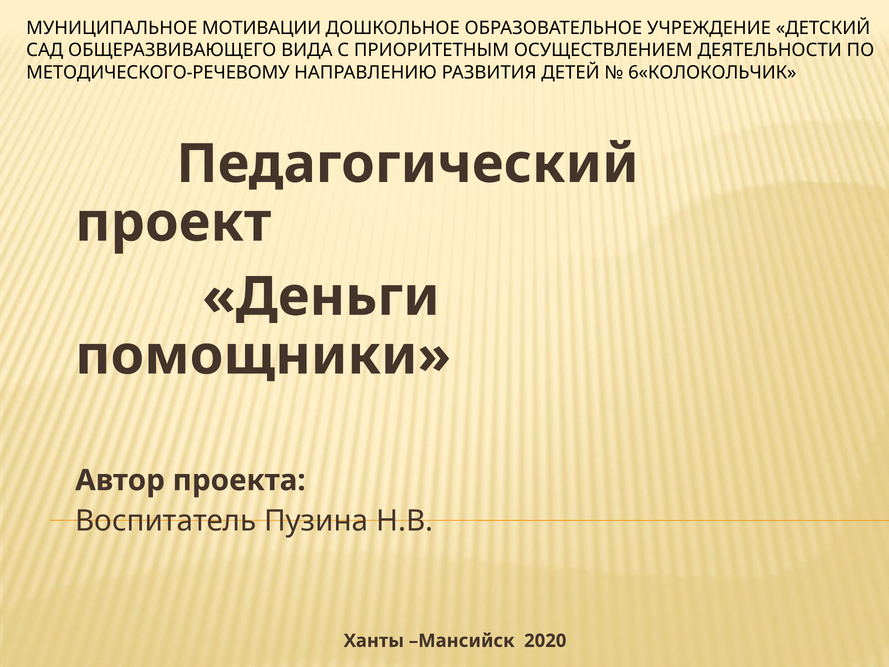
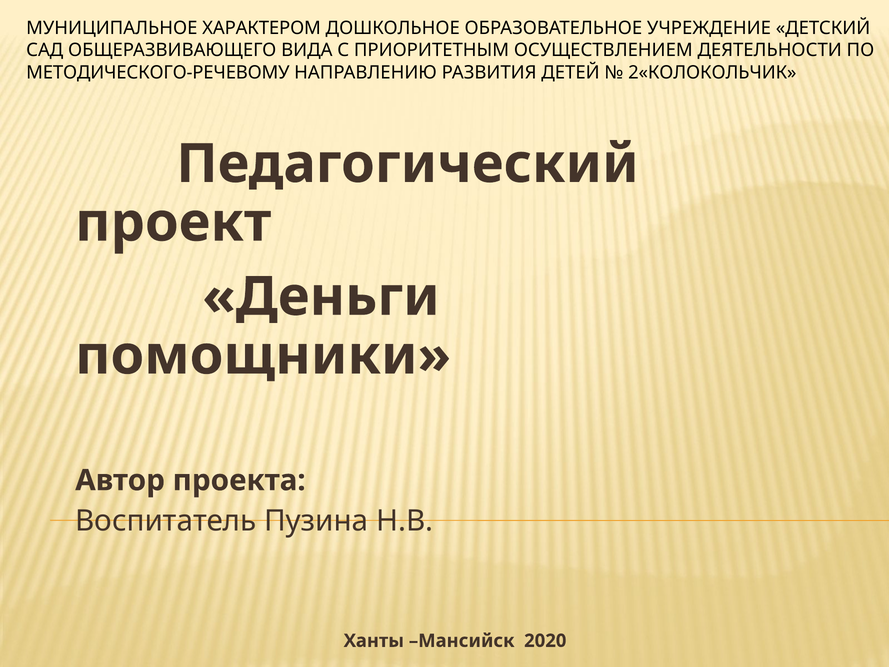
МОТИВАЦИИ: МОТИВАЦИИ -> ХАРАКТЕРОМ (262, 28)
6«КОЛОКОЛЬЧИК: 6«КОЛОКОЛЬЧИК -> 2«КОЛОКОЛЬЧИК (712, 73)
